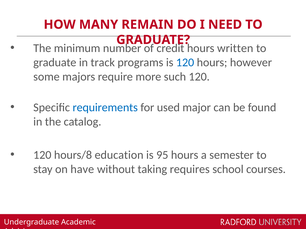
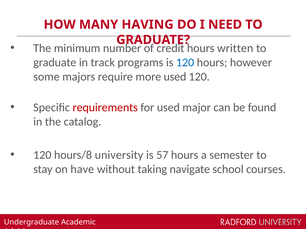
REMAIN: REMAIN -> HAVING (148, 25)
more such: such -> used (175, 77)
requirements colour: blue -> red (105, 108)
education: education -> university (119, 155)
95: 95 -> 57 (162, 155)
requires: requires -> navigate (190, 169)
